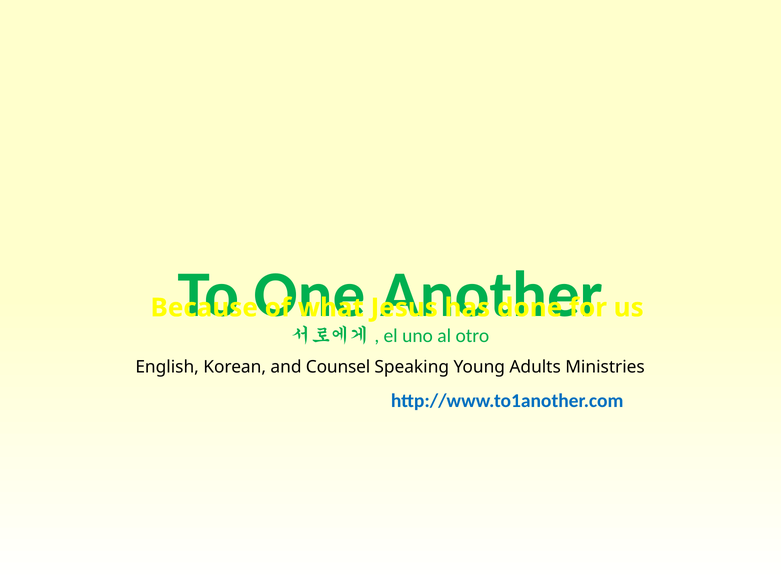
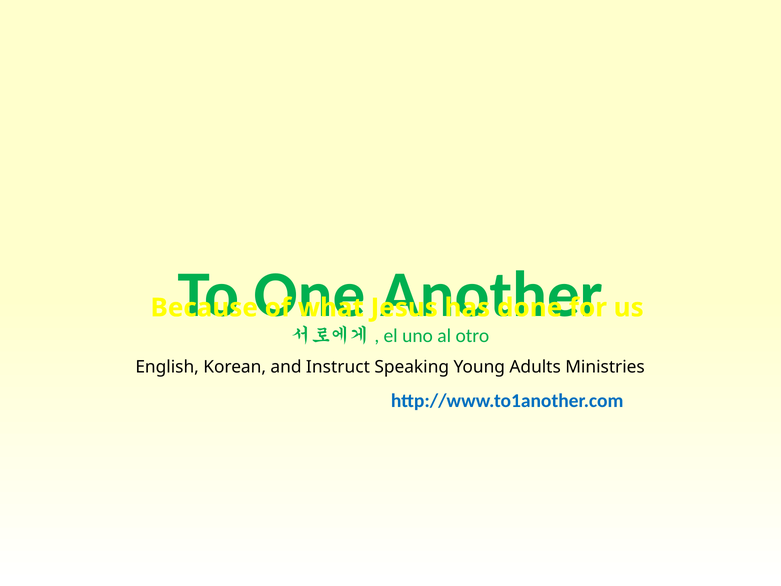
Counsel: Counsel -> Instruct (338, 367)
